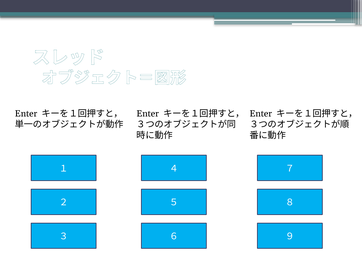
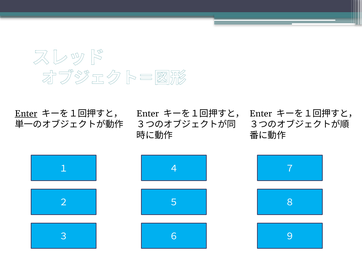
Enter underline: none -> present (26, 114)
